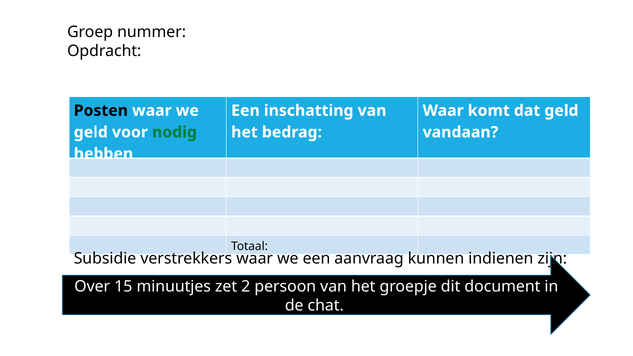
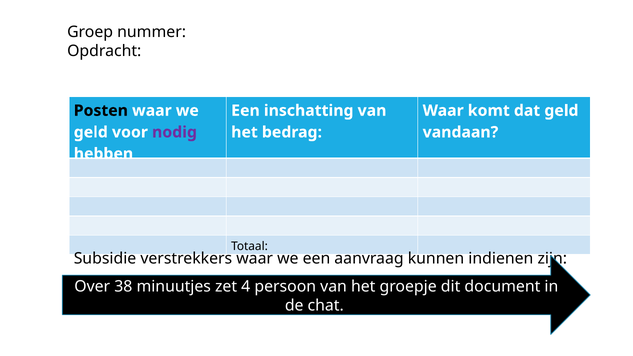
nodig colour: green -> purple (174, 132)
15: 15 -> 38 (123, 287)
2: 2 -> 4 (246, 287)
